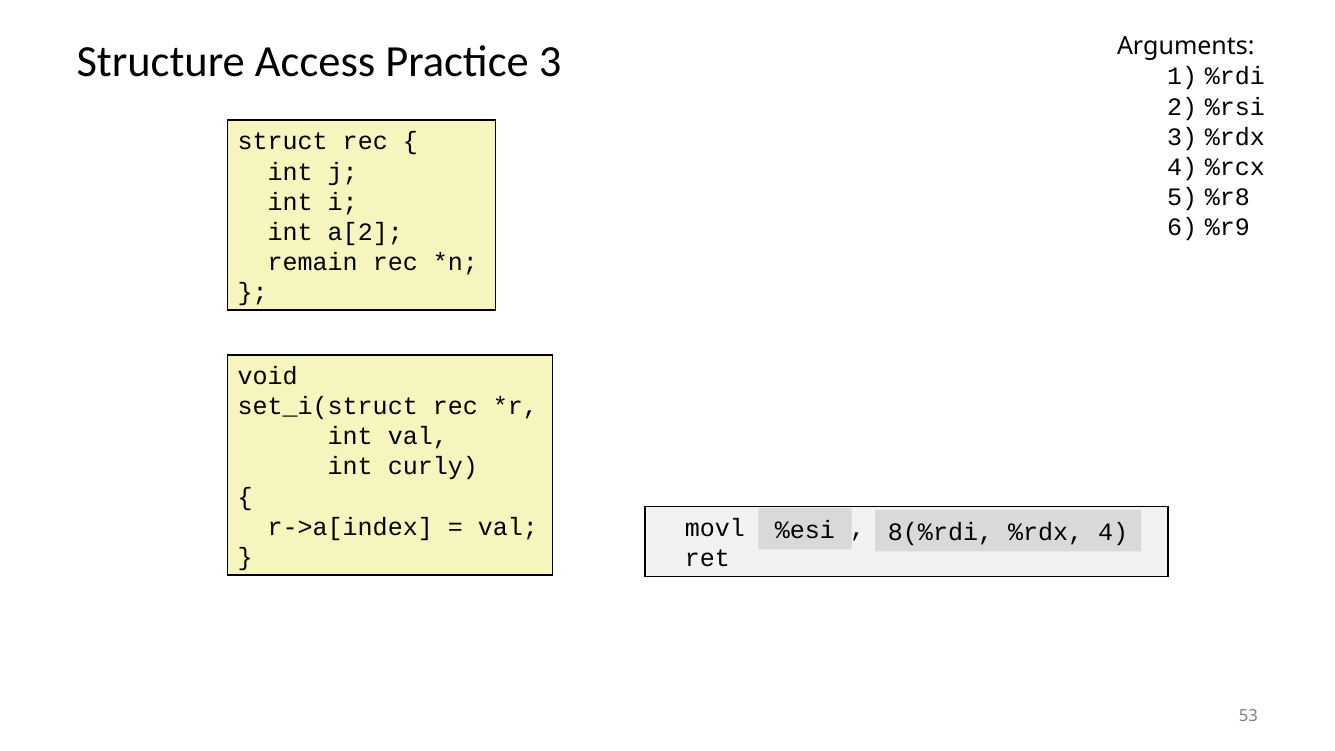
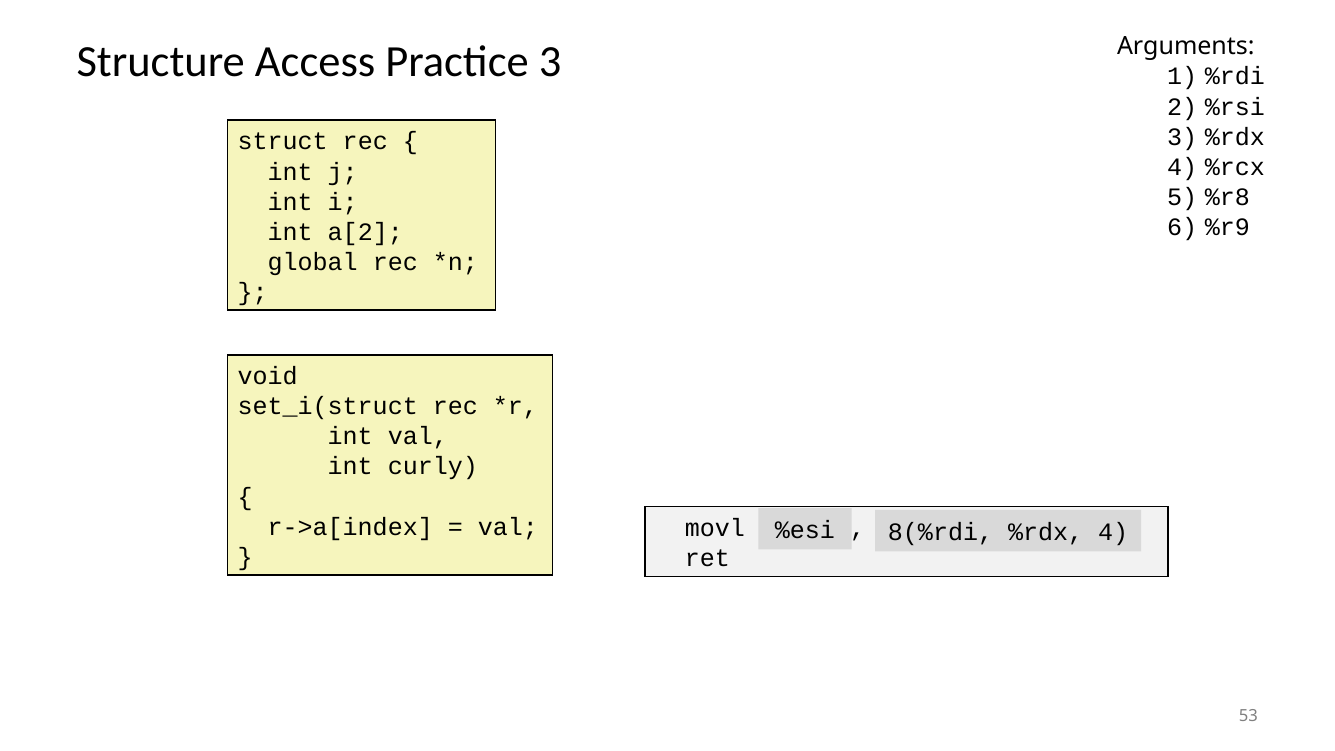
remain: remain -> global (313, 262)
